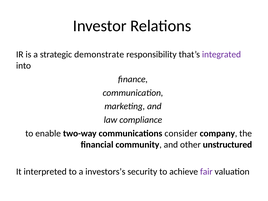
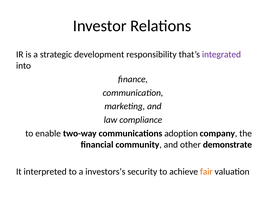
demonstrate: demonstrate -> development (99, 54)
consider: consider -> adoption (181, 133)
unstructured: unstructured -> demonstrate (227, 145)
fair colour: purple -> orange (206, 172)
